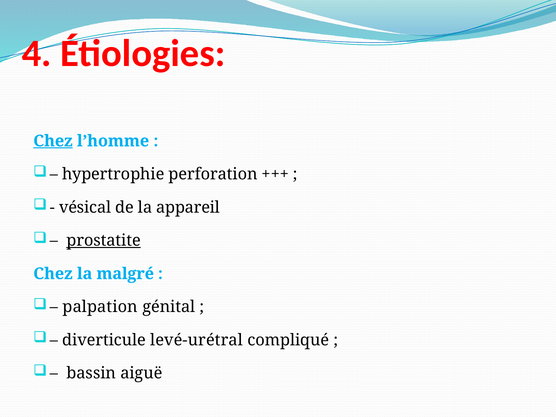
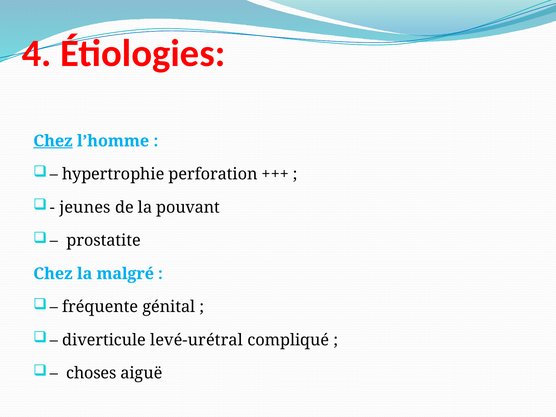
vésical: vésical -> jeunes (85, 207)
appareil: appareil -> pouvant (188, 207)
prostatite underline: present -> none (104, 241)
palpation: palpation -> fréquente (100, 307)
bassin: bassin -> choses (91, 373)
